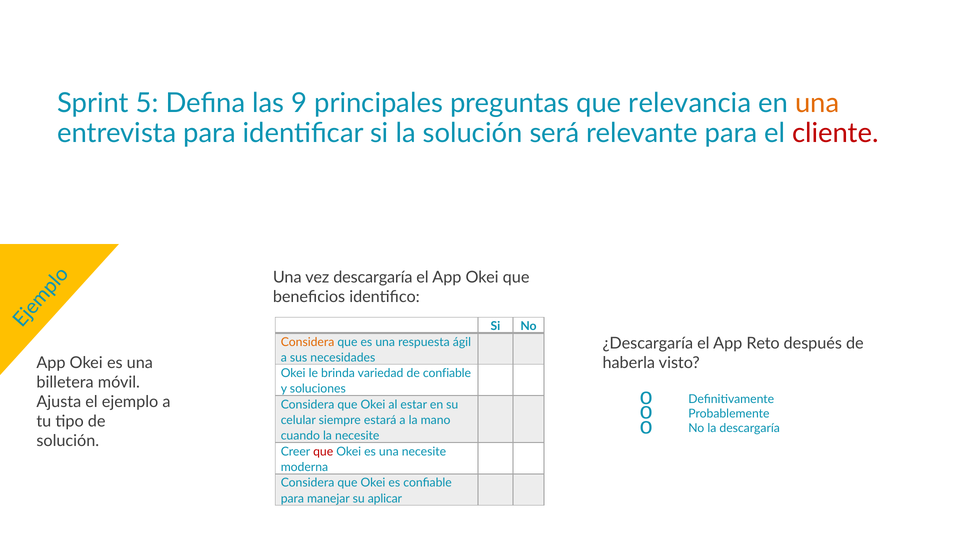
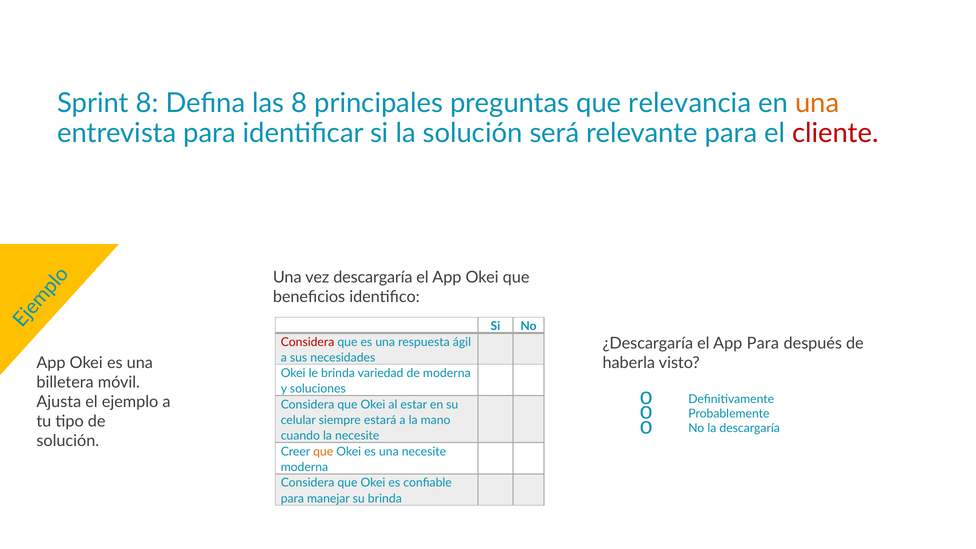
Sprint 5: 5 -> 8 (147, 103)
las 9: 9 -> 8 (299, 103)
App Reto: Reto -> Para (763, 343)
Considera colour: orange -> red (308, 342)
de confiable: confiable -> moderna (447, 373)
que colour: red -> orange (323, 452)
su aplicar: aplicar -> brinda (385, 499)
